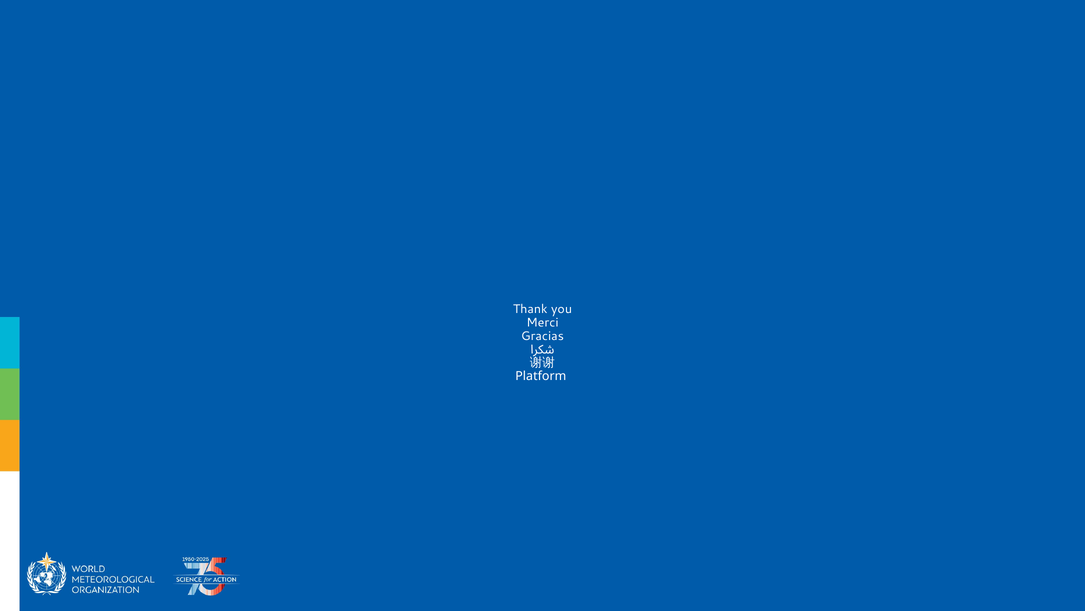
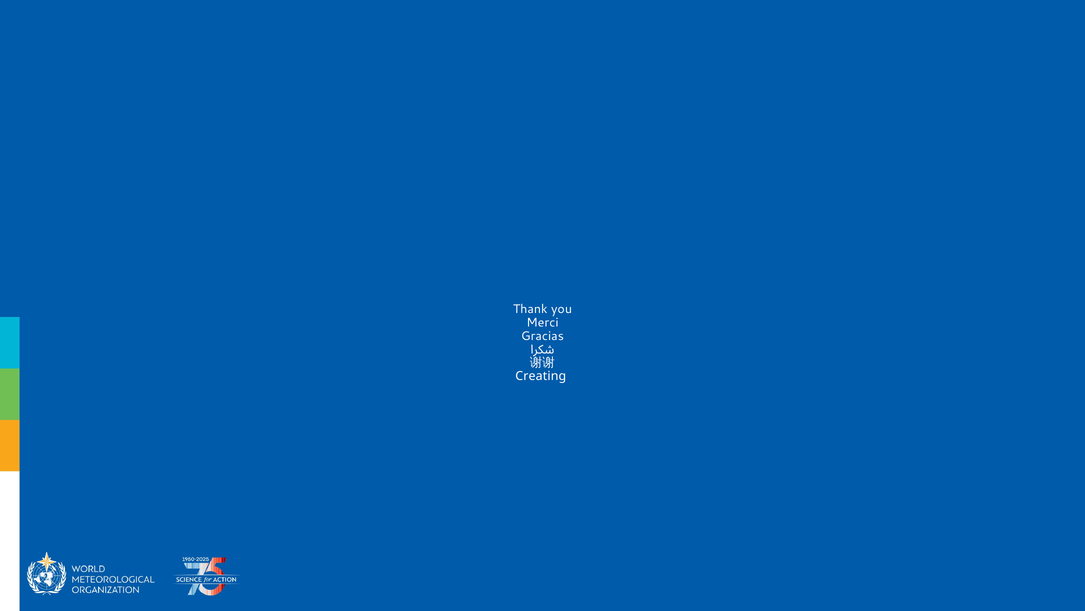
Platform: Platform -> Creating (541, 376)
